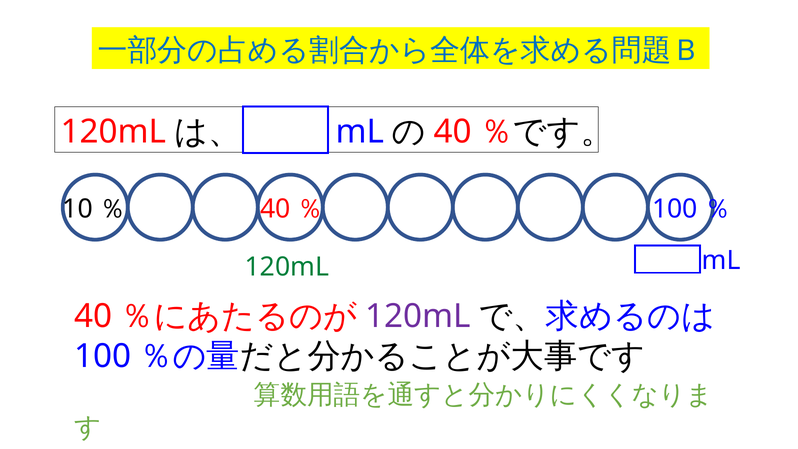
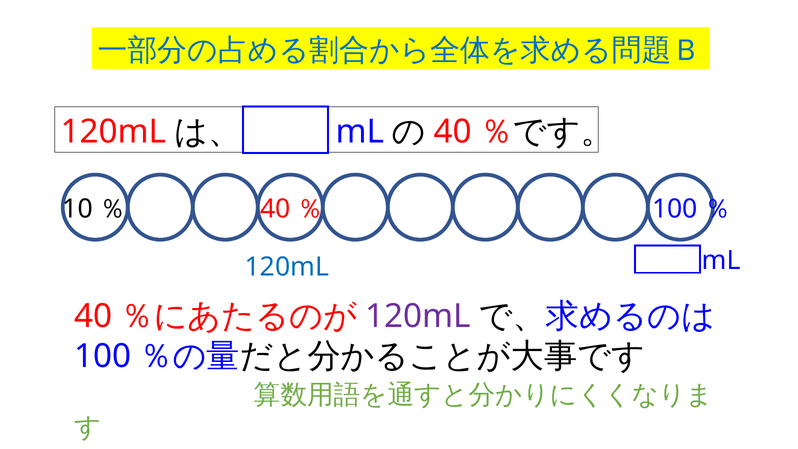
120mL colour: green -> blue (287, 267)
